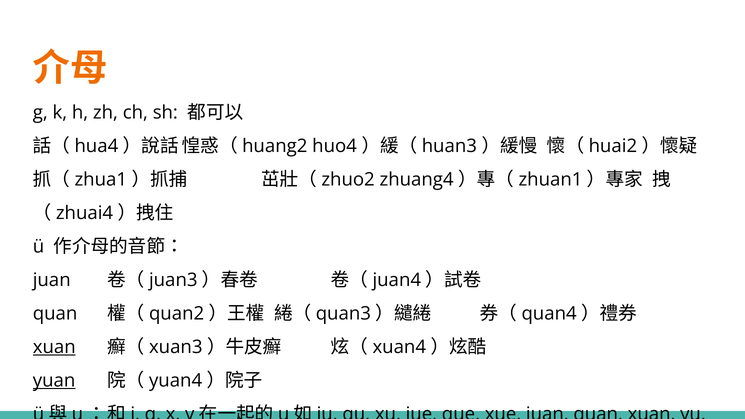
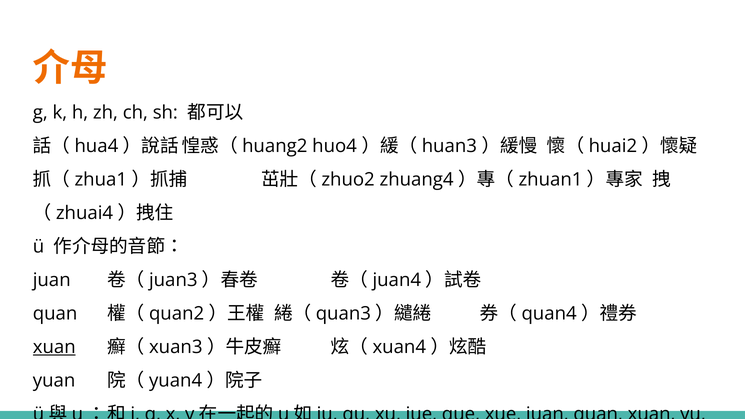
yuan underline: present -> none (54, 381)
